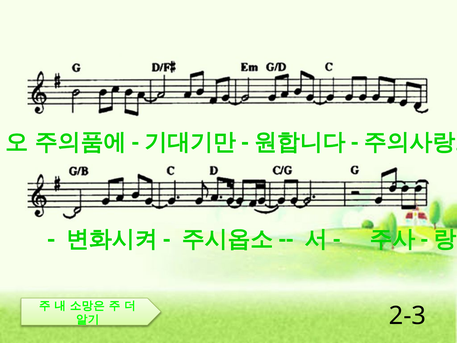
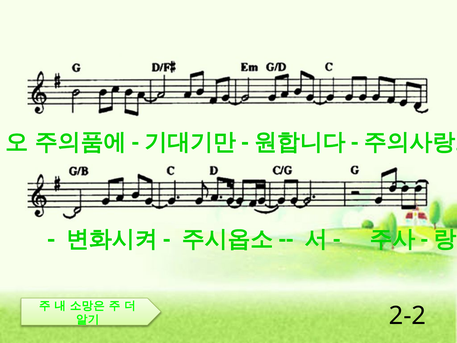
2-3: 2-3 -> 2-2 (408, 316)
